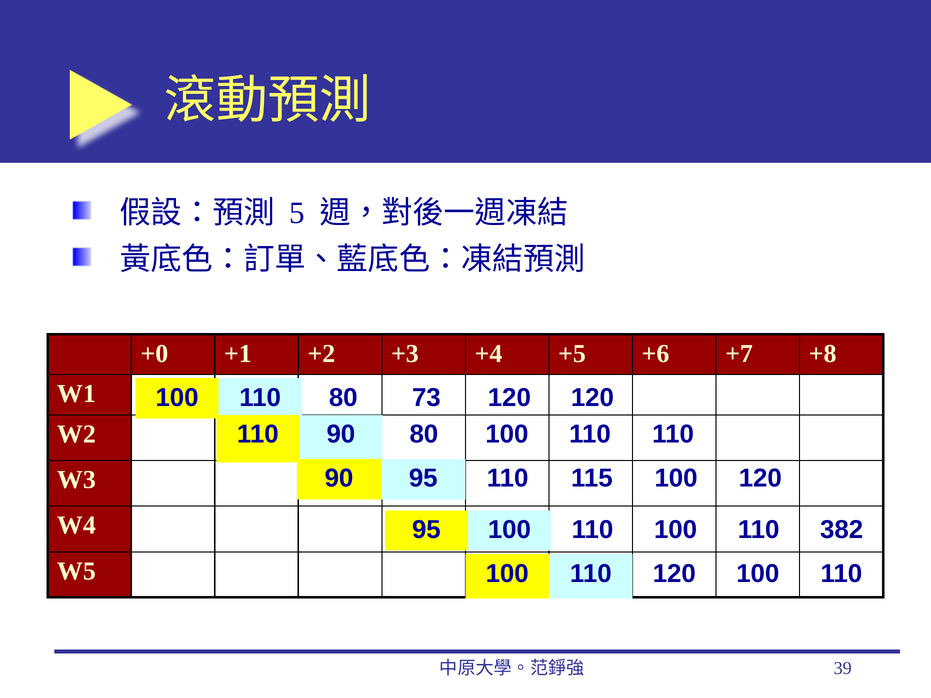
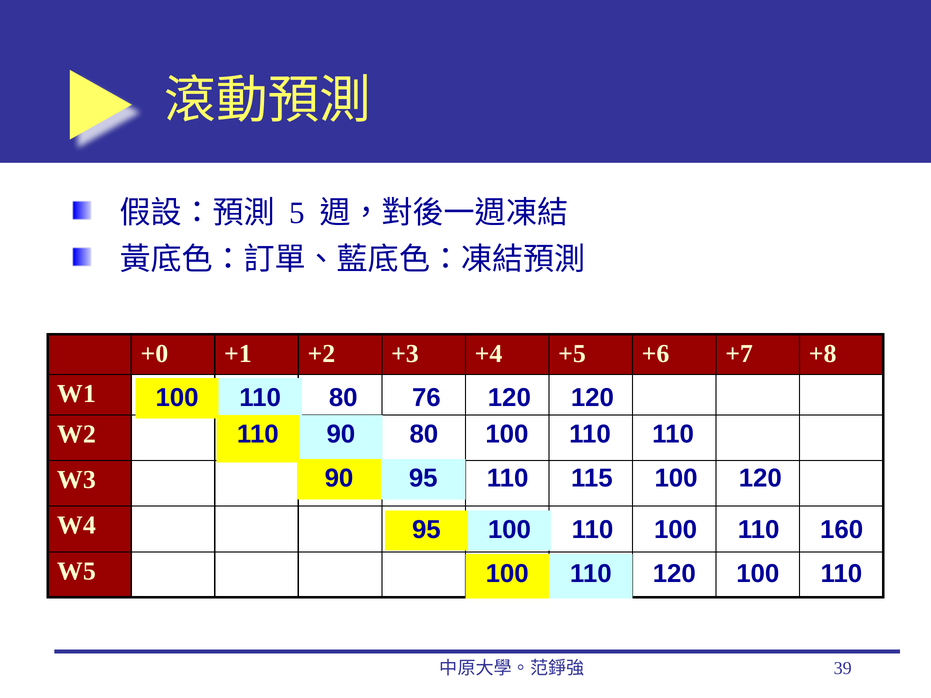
73: 73 -> 76 (426, 398)
382: 382 -> 160 (842, 530)
